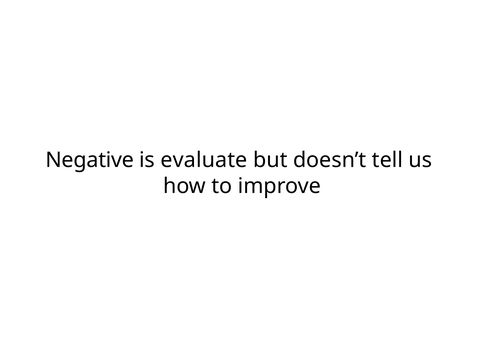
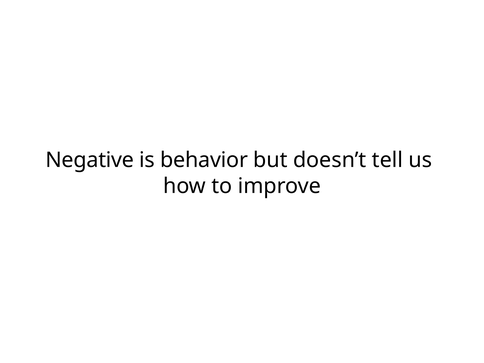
evaluate: evaluate -> behavior (204, 160)
